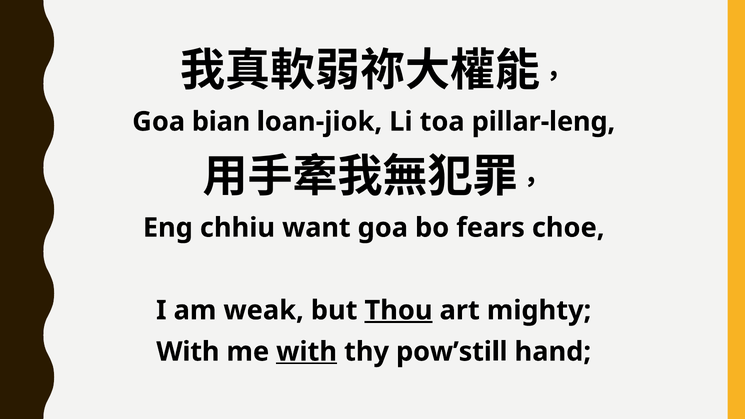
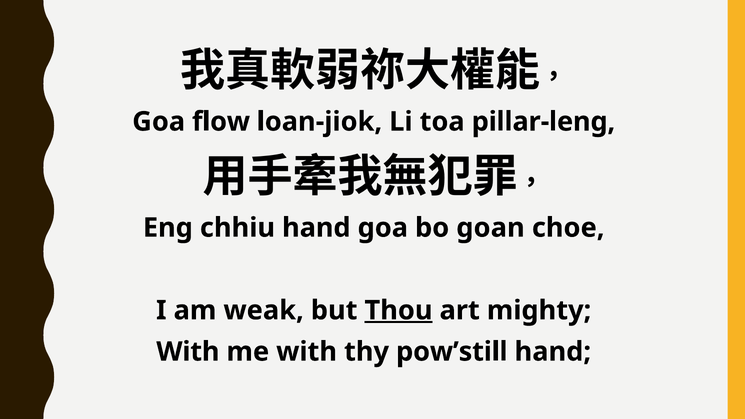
bian: bian -> flow (221, 122)
chhiu want: want -> hand (316, 228)
fears: fears -> goan (491, 228)
with underline: present -> none (307, 352)
